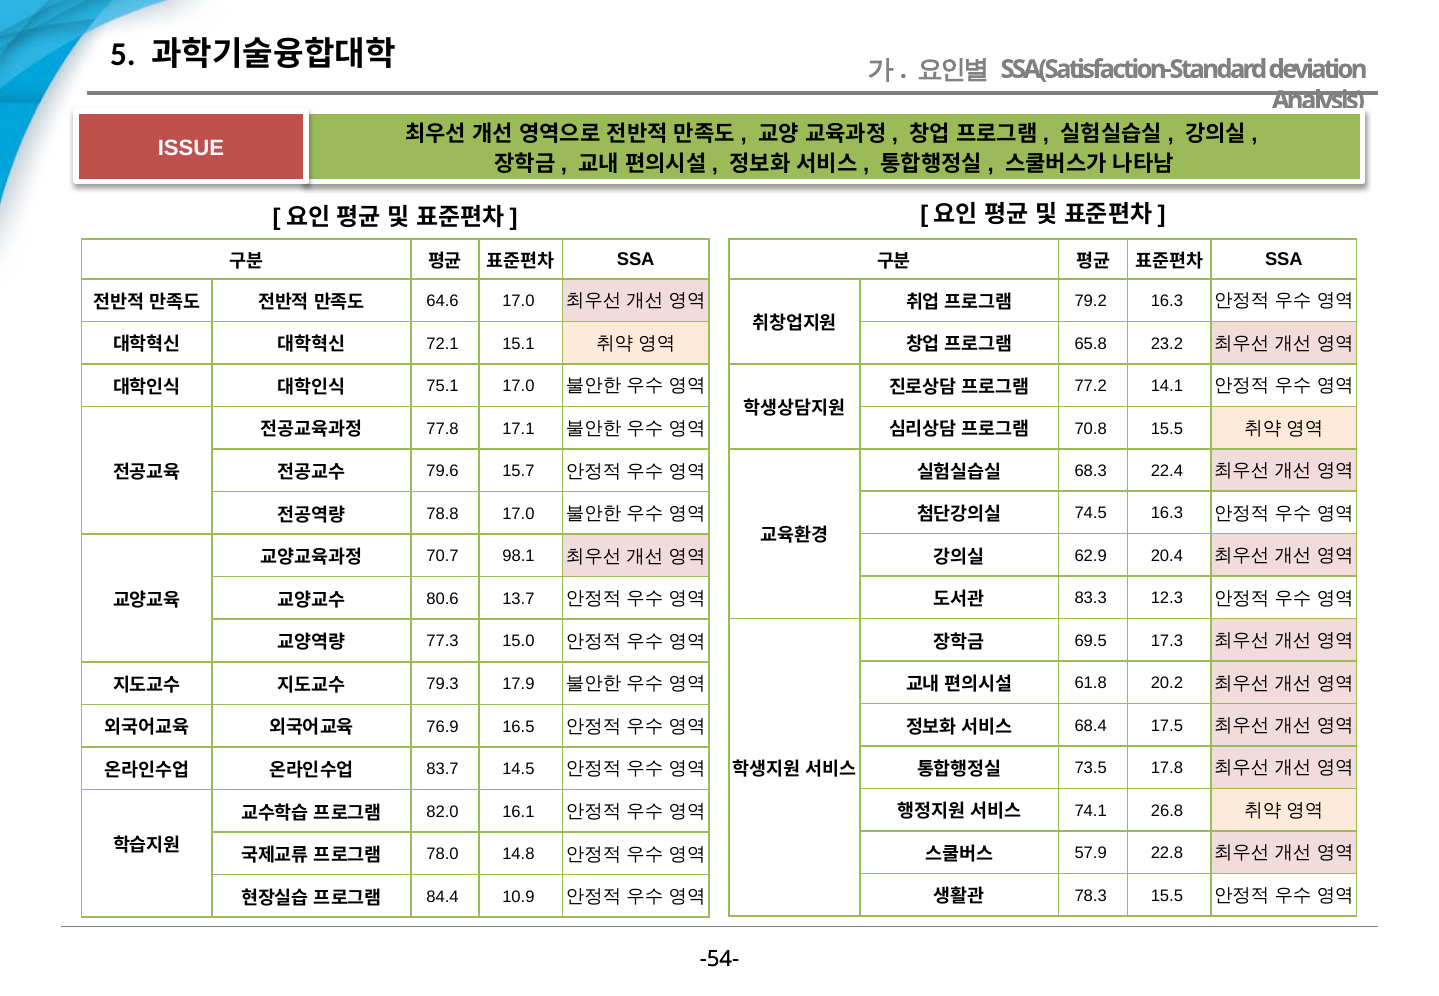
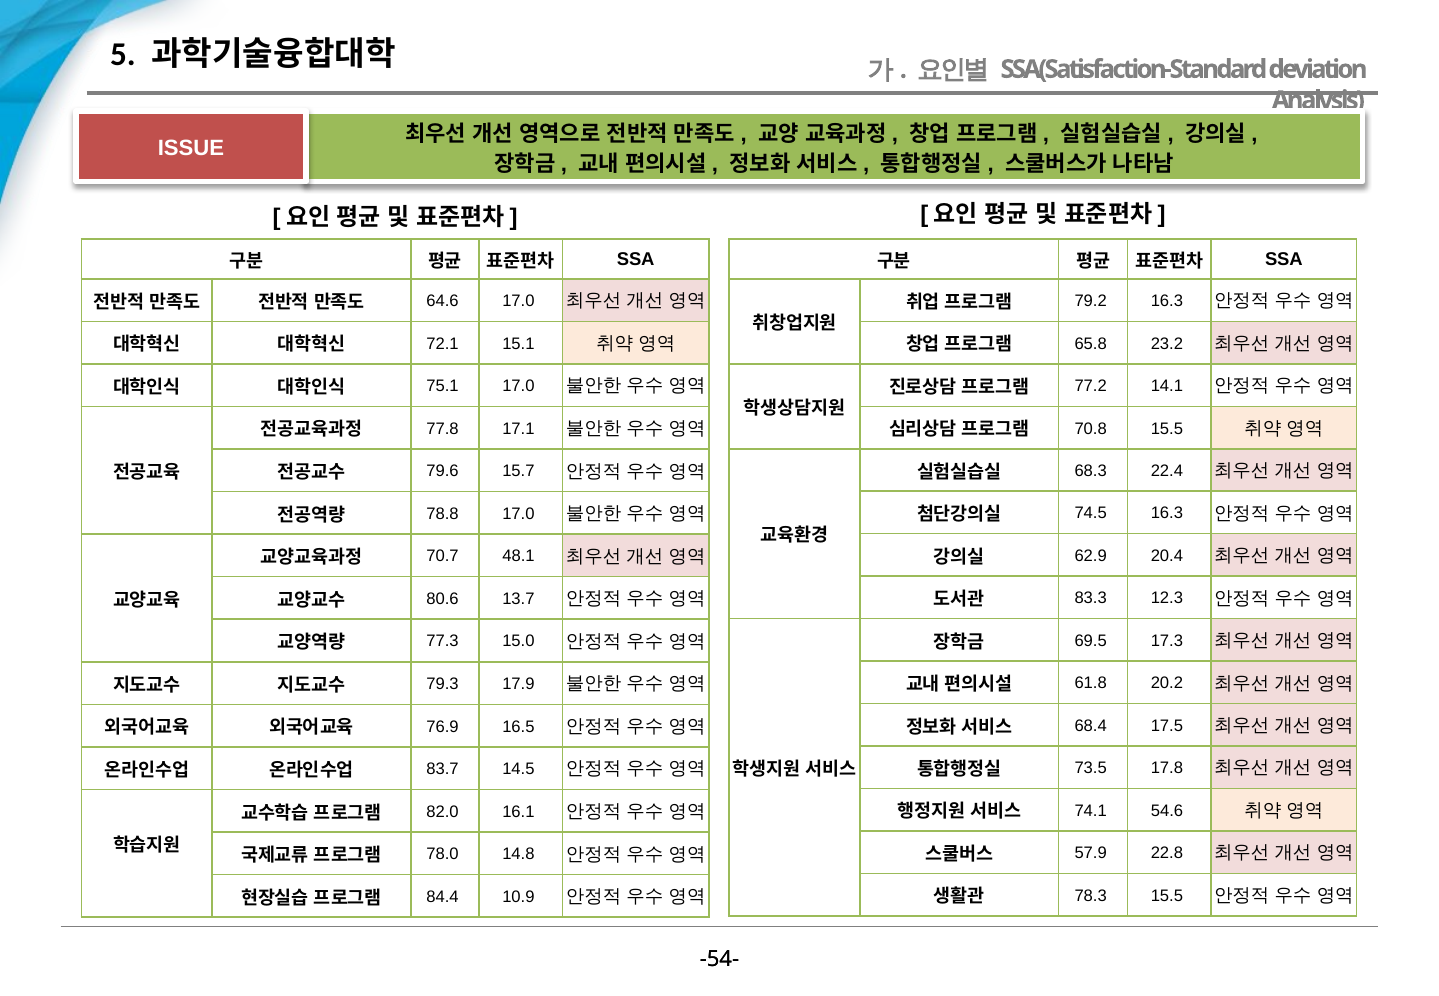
98.1: 98.1 -> 48.1 (518, 556)
26.8: 26.8 -> 54.6 (1167, 811)
